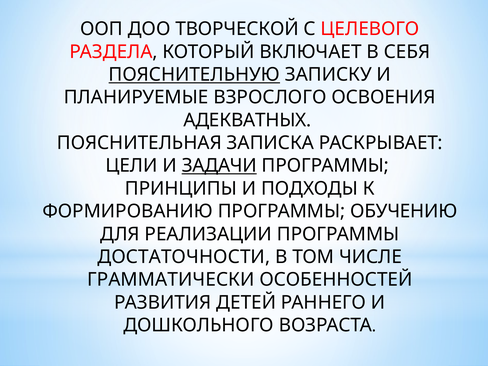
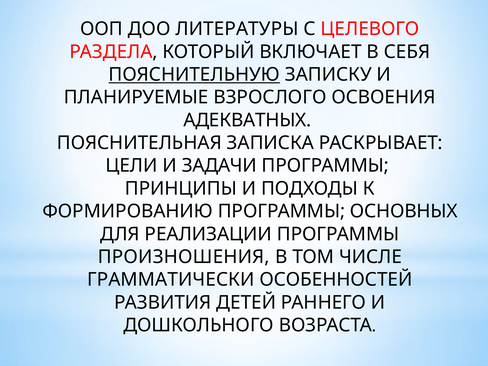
ТВОРЧЕСКОЙ: ТВОРЧЕСКОЙ -> ЛИТЕРАТУРЫ (237, 29)
ЗАДАЧИ underline: present -> none (219, 166)
ОБУЧЕНИЮ: ОБУЧЕНИЮ -> ОСНОВНЫХ (404, 211)
ДОСТАТОЧНОСТИ: ДОСТАТОЧНОСТИ -> ПРОИЗНОШЕНИЯ (184, 257)
